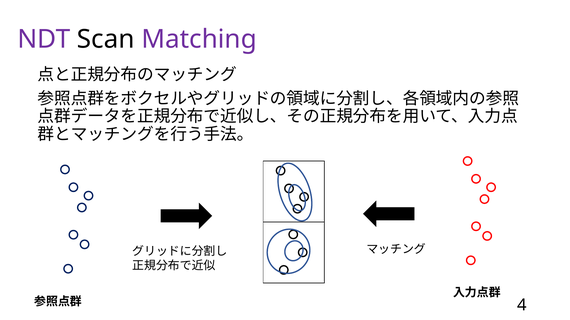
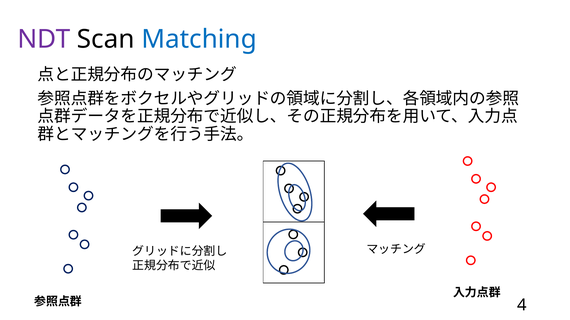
Matching colour: purple -> blue (199, 39)
